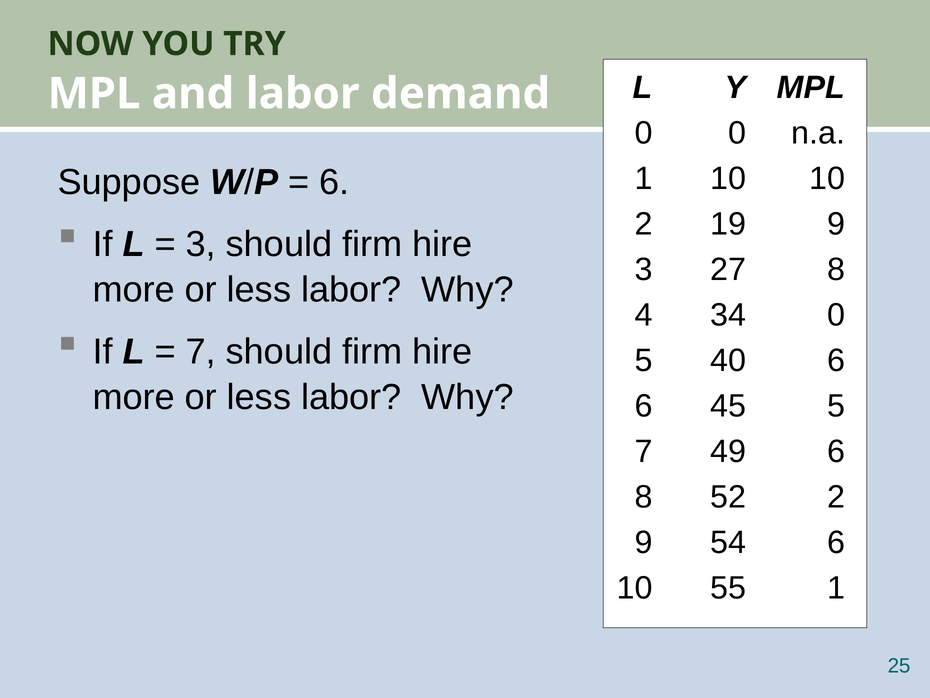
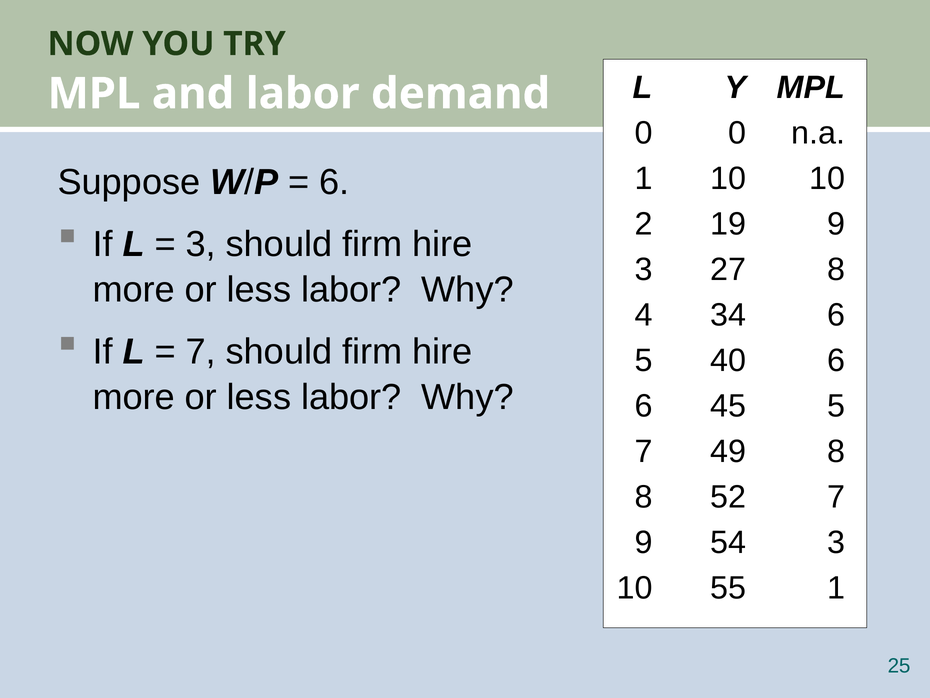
34 0: 0 -> 6 (836, 315)
49 6: 6 -> 8 (836, 451)
52 2: 2 -> 7 (836, 497)
54 6: 6 -> 3 (836, 542)
